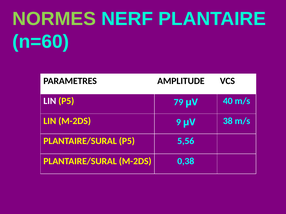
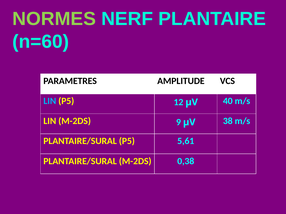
LIN colour: white -> light blue (50, 101)
79: 79 -> 12 (178, 102)
5,56: 5,56 -> 5,61 (186, 141)
